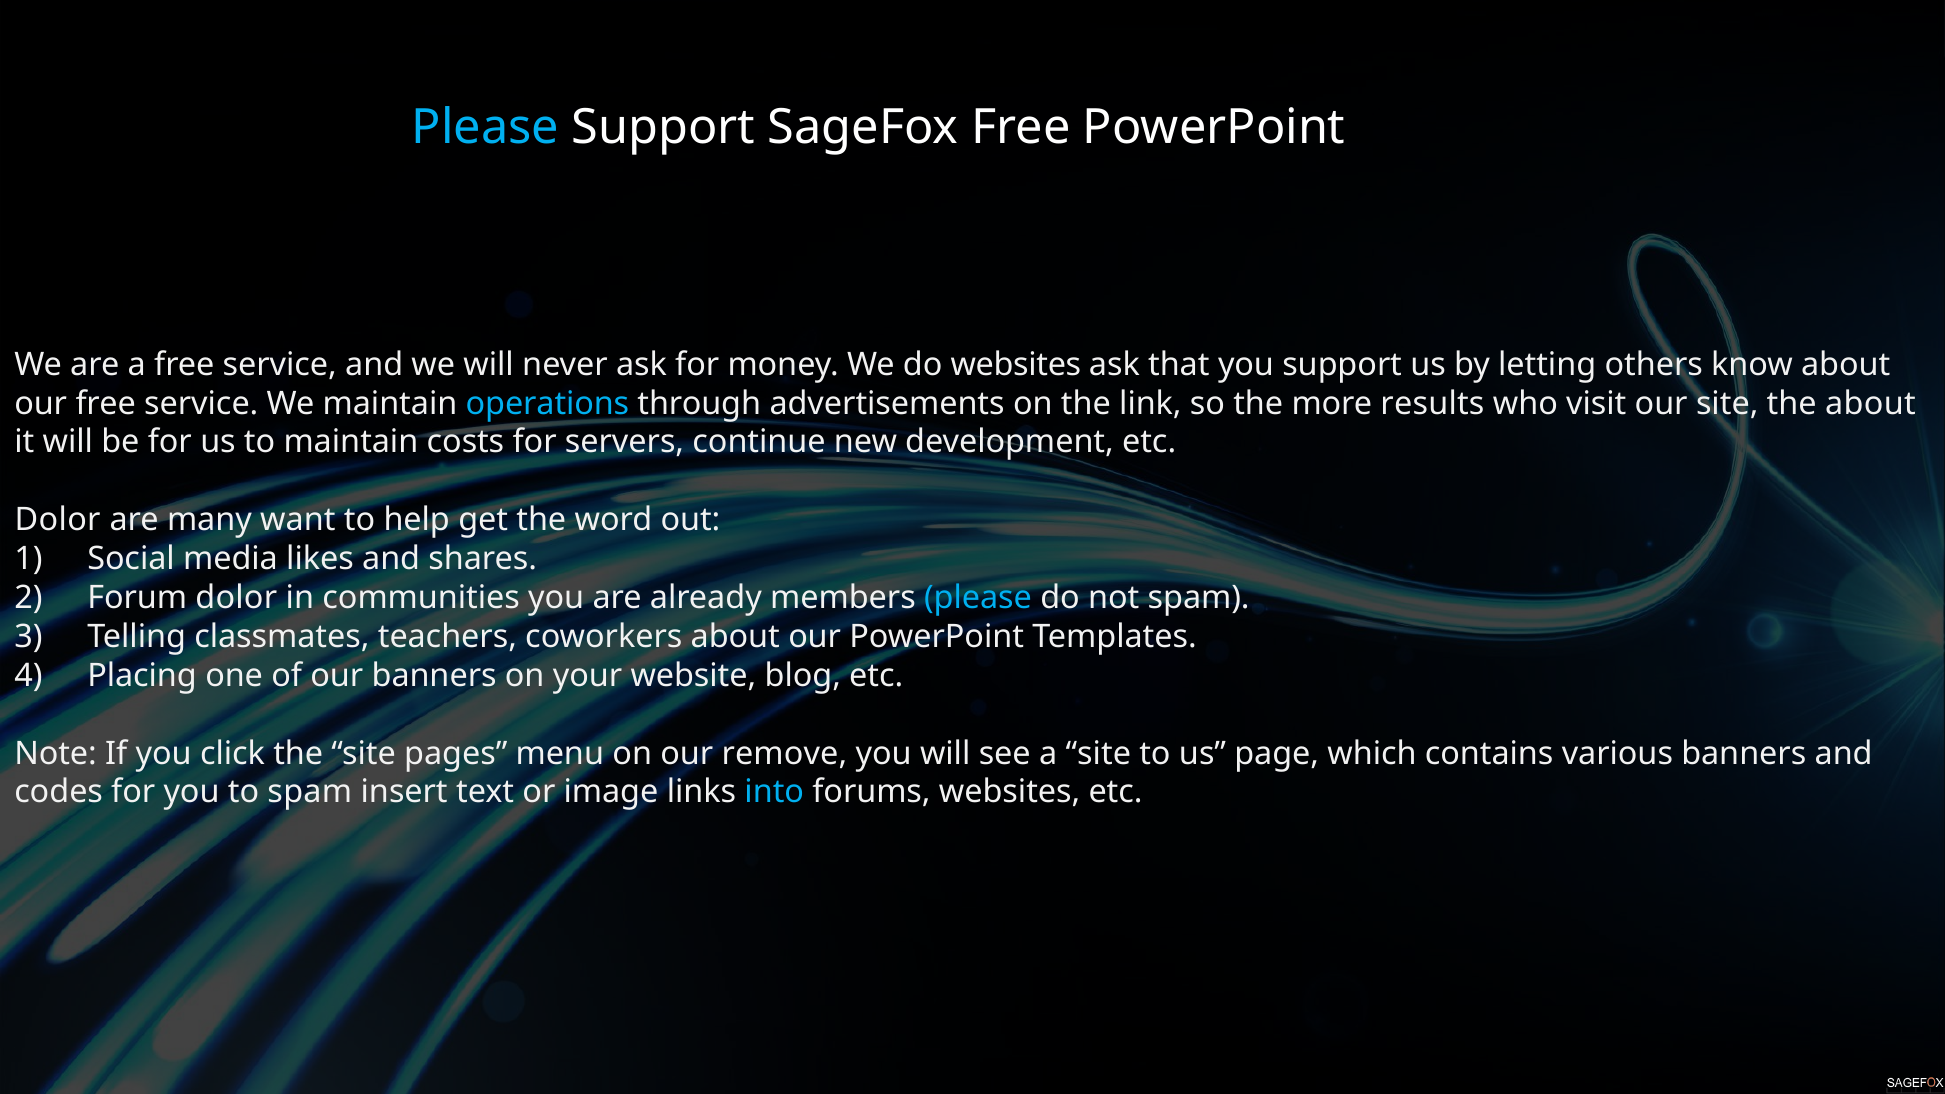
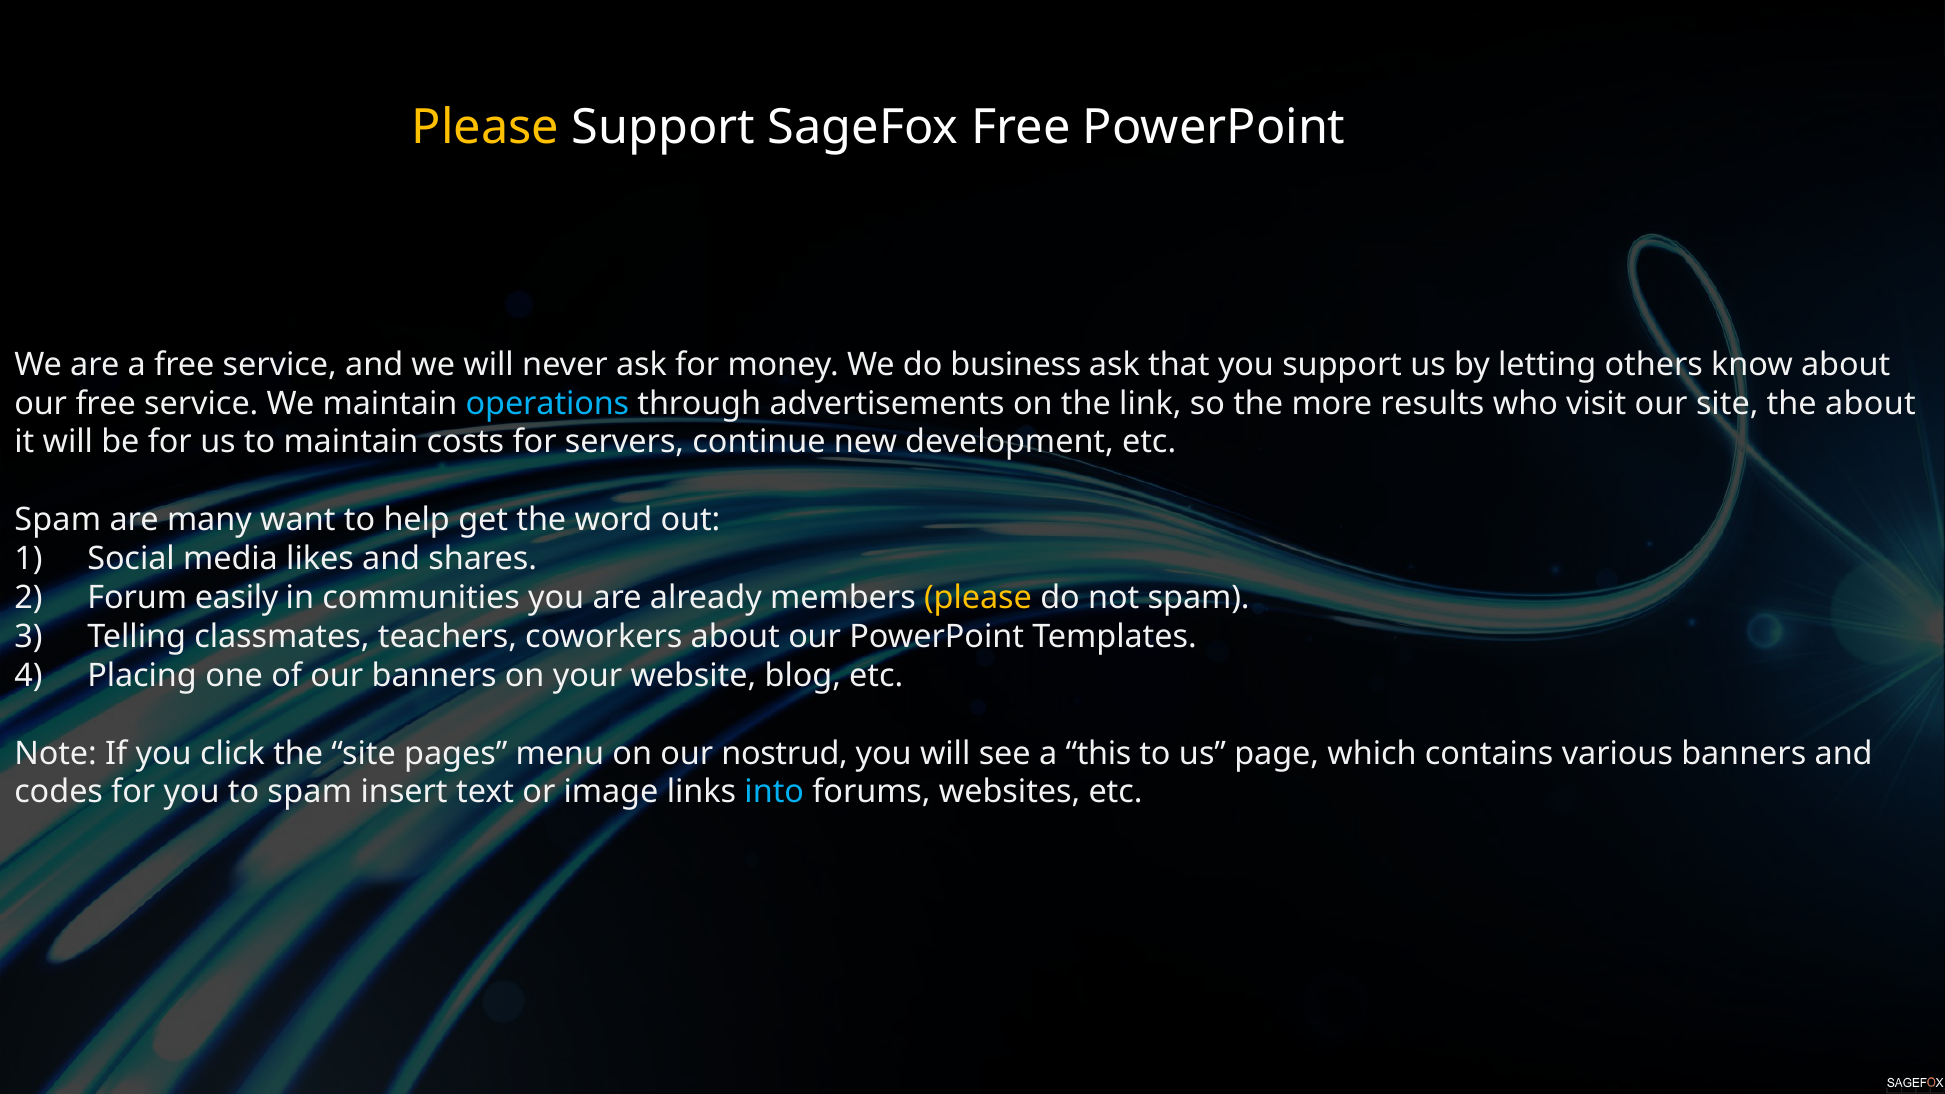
Please colour: light blue -> yellow (485, 127)
do websites: websites -> business (1016, 365)
Dolor: Dolor -> Spam (58, 520)
Forum dolor: dolor -> easily (237, 598)
please colour: light blue -> yellow (978, 598)
remove: remove -> nostrud (785, 753)
a site: site -> this (1098, 753)
